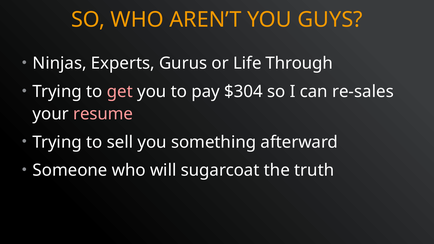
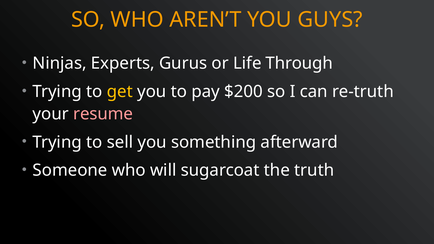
get colour: pink -> yellow (120, 92)
$304: $304 -> $200 (243, 92)
re-sales: re-sales -> re-truth (363, 92)
